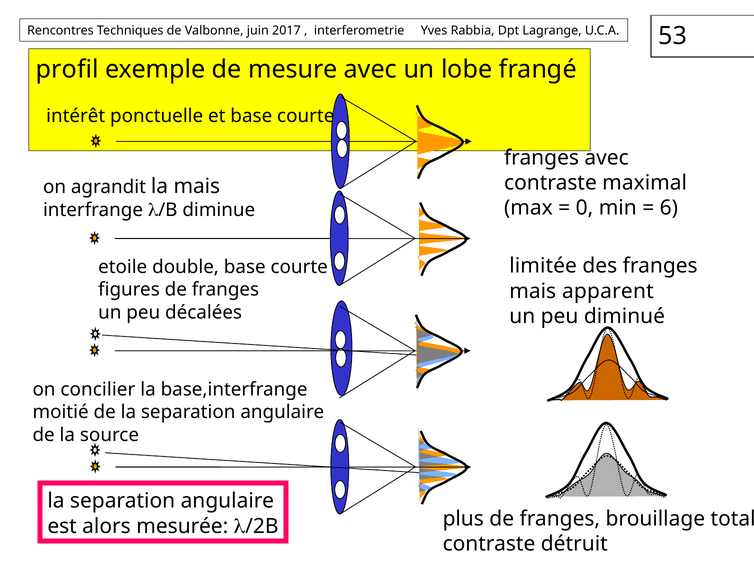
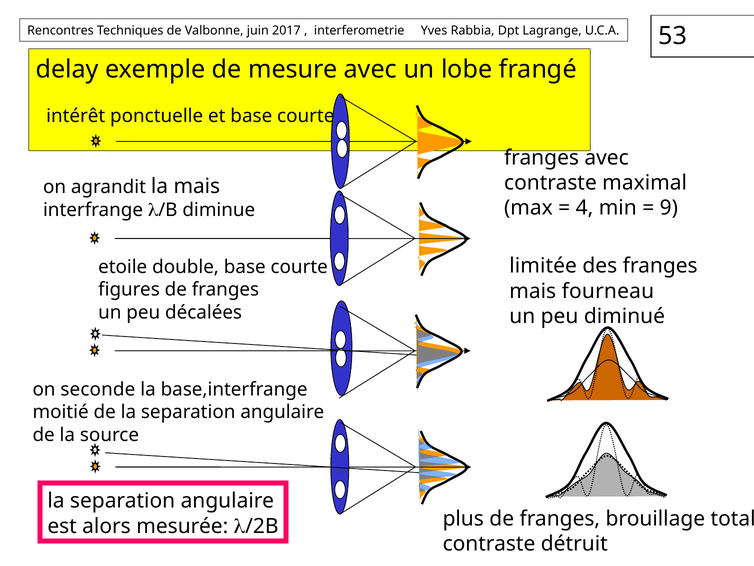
profil: profil -> delay (67, 69)
0: 0 -> 4 (584, 208)
6: 6 -> 9 (669, 208)
apparent: apparent -> fourneau (608, 291)
concilier: concilier -> seconde (98, 389)
